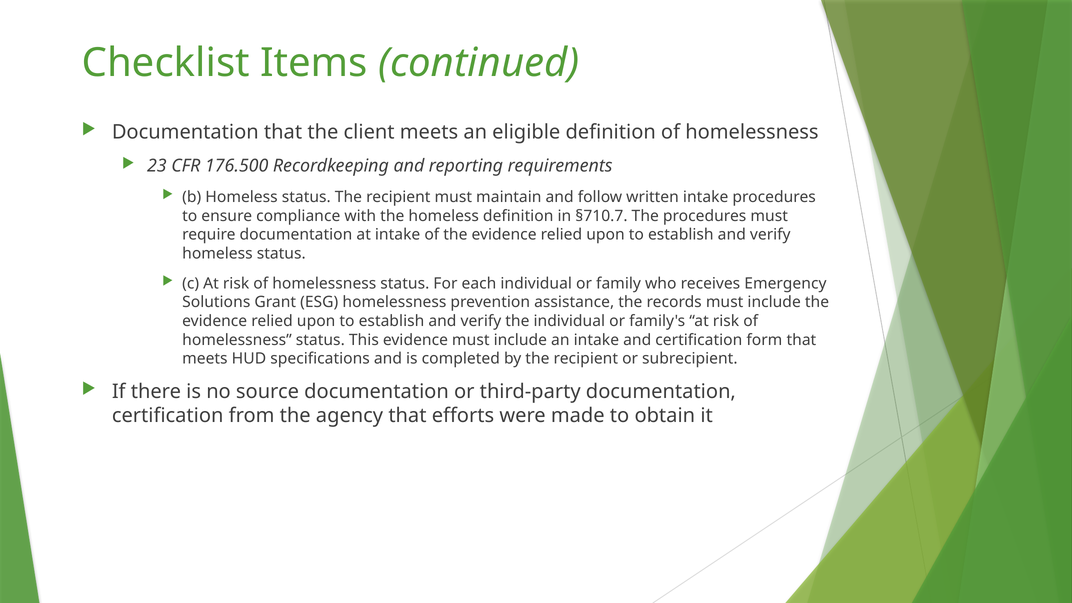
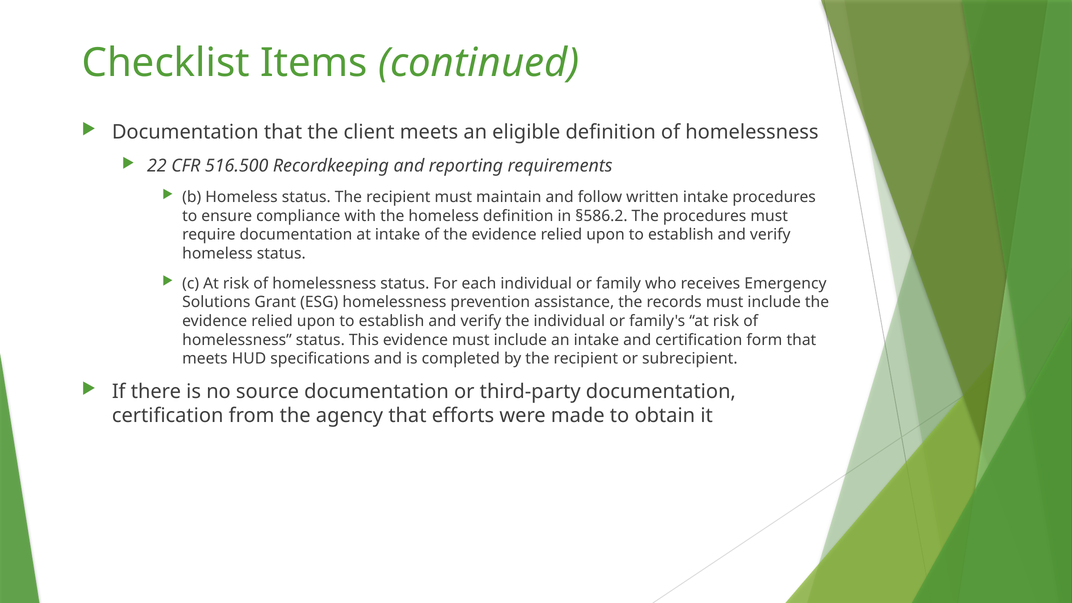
23: 23 -> 22 (157, 166)
176.500: 176.500 -> 516.500 (237, 166)
§710.7: §710.7 -> §586.2 (601, 216)
